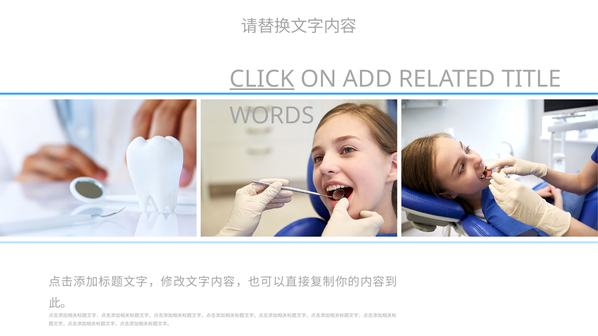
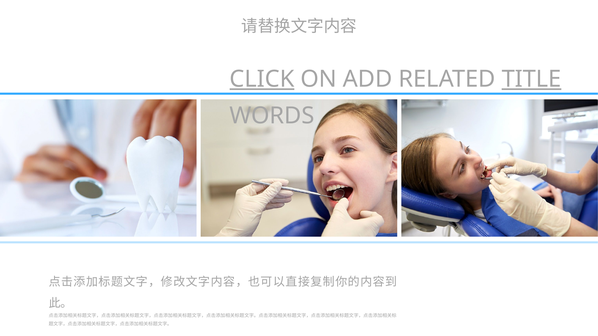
TITLE underline: none -> present (532, 79)
